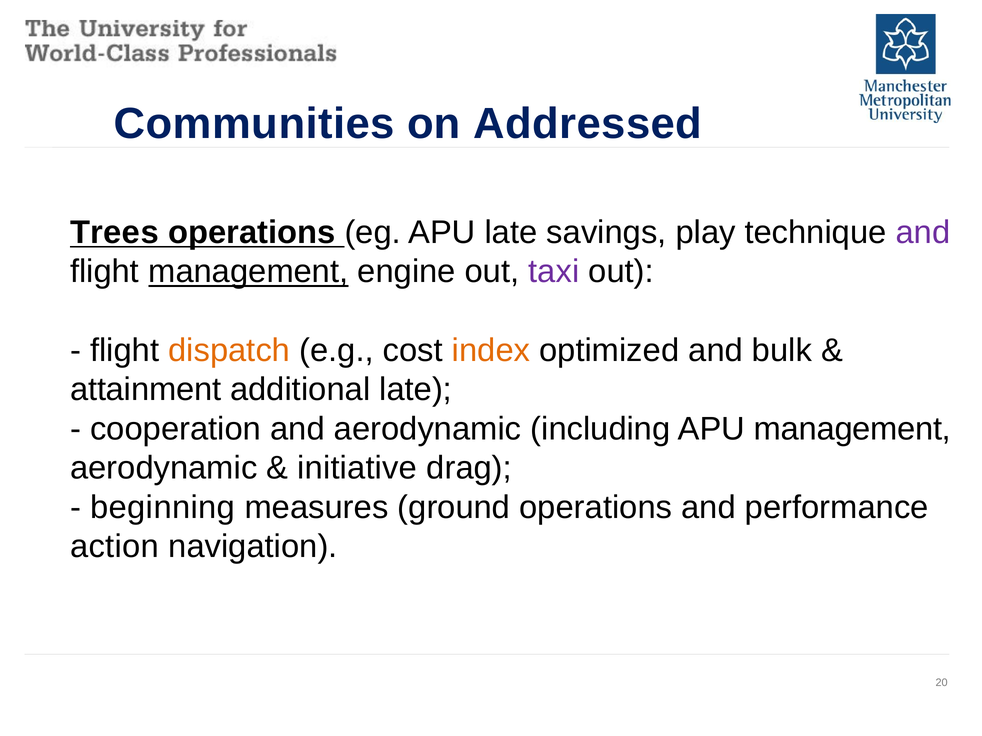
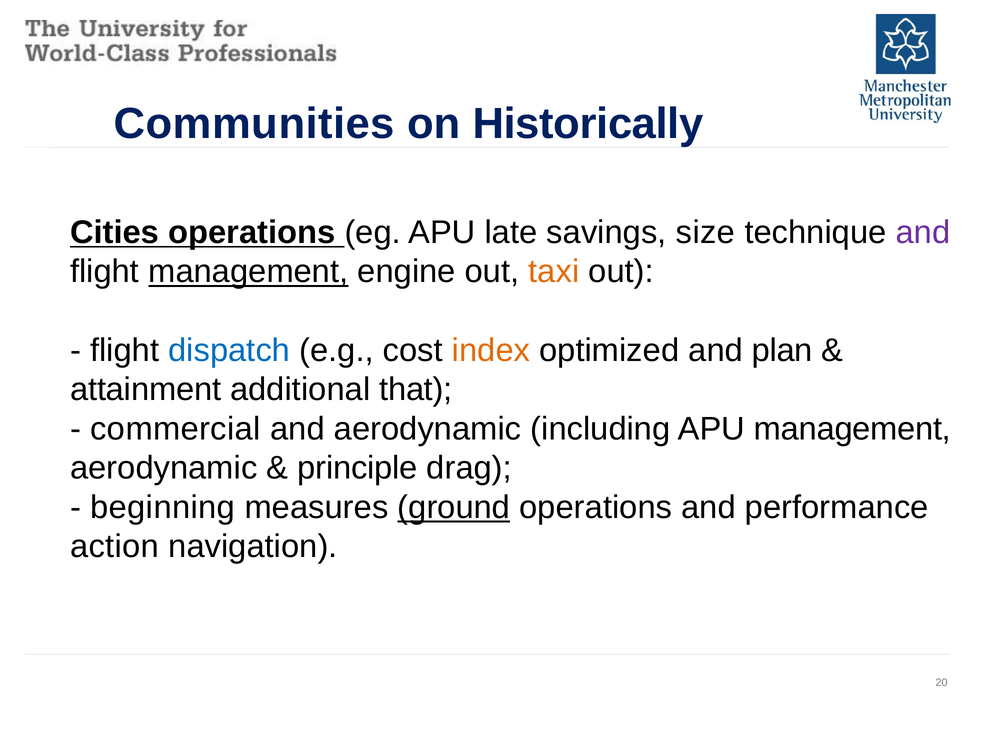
Addressed: Addressed -> Historically (588, 124)
Trees: Trees -> Cities (115, 233)
play: play -> size (705, 233)
taxi colour: purple -> orange (554, 272)
dispatch colour: orange -> blue (229, 350)
bulk: bulk -> plan (782, 350)
additional late: late -> that (416, 390)
cooperation: cooperation -> commercial (175, 429)
initiative: initiative -> principle (357, 468)
ground underline: none -> present (454, 508)
